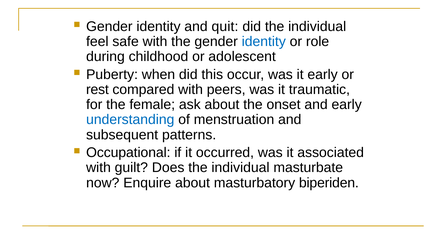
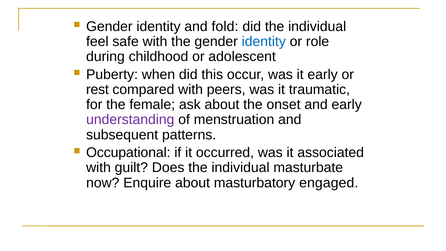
quit: quit -> fold (225, 27)
understanding colour: blue -> purple (130, 120)
biperiden: biperiden -> engaged (329, 183)
